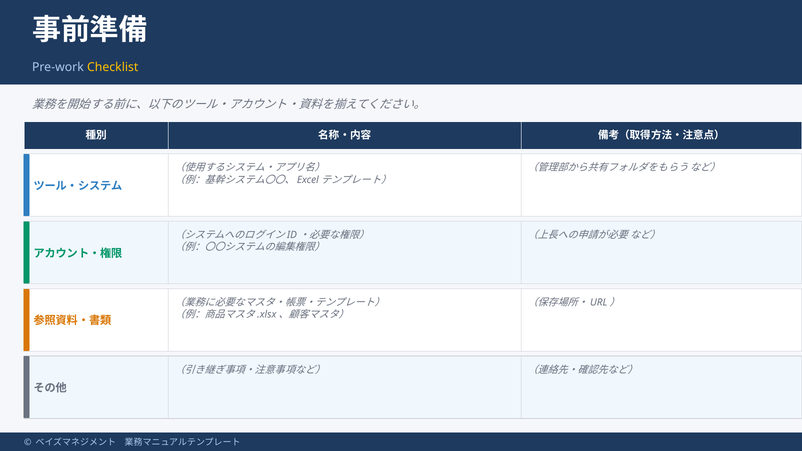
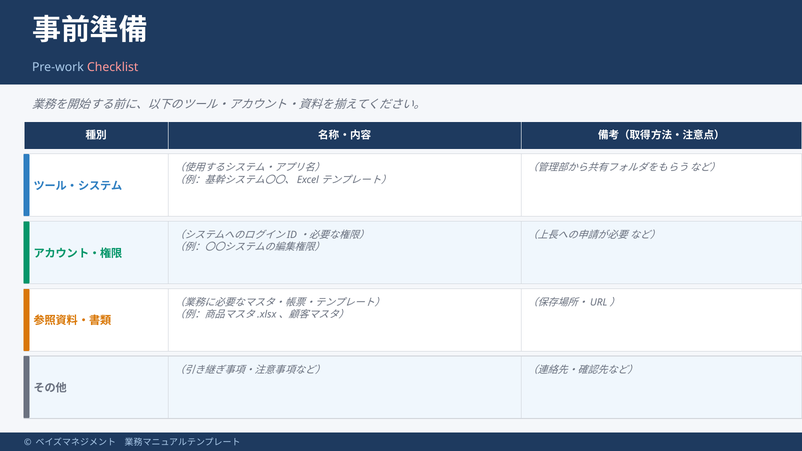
Checklist colour: yellow -> pink (113, 67)
